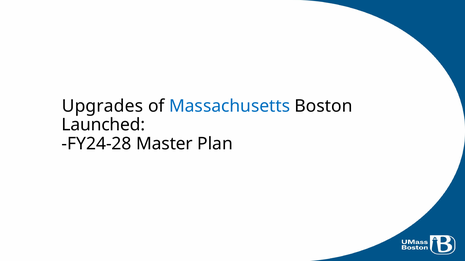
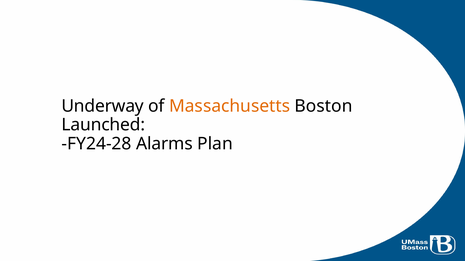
Upgrades: Upgrades -> Underway (103, 106)
Massachusetts colour: blue -> orange (230, 106)
Master: Master -> Alarms (164, 144)
